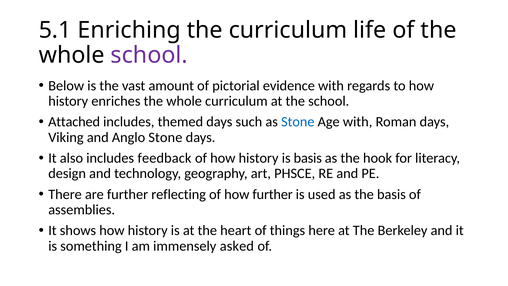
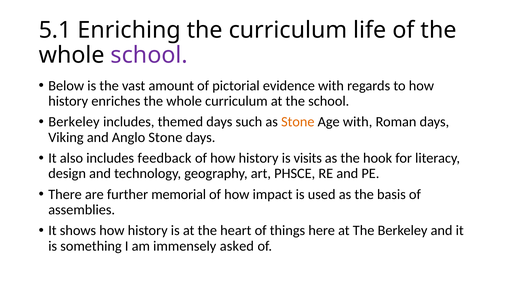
Attached: Attached -> Berkeley (74, 122)
Stone colour: blue -> orange (298, 122)
is basis: basis -> visits (308, 158)
reflecting: reflecting -> memorial (179, 194)
how further: further -> impact (273, 194)
